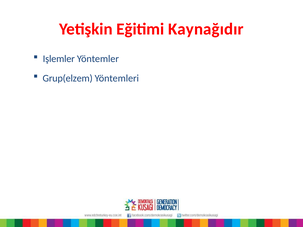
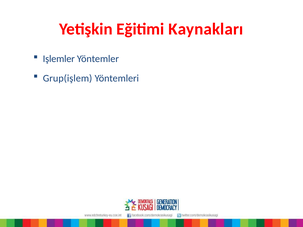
Kaynağıdır: Kaynağıdır -> Kaynakları (206, 29)
Grup(elzem: Grup(elzem -> Grup(işlem (68, 78)
